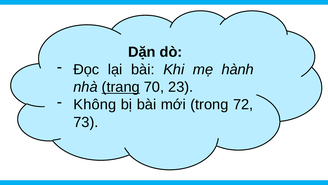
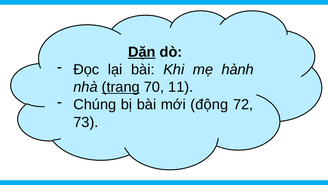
Dặn underline: none -> present (142, 52)
23: 23 -> 11 (181, 87)
Không: Không -> Chúng (95, 104)
trong: trong -> động (209, 104)
